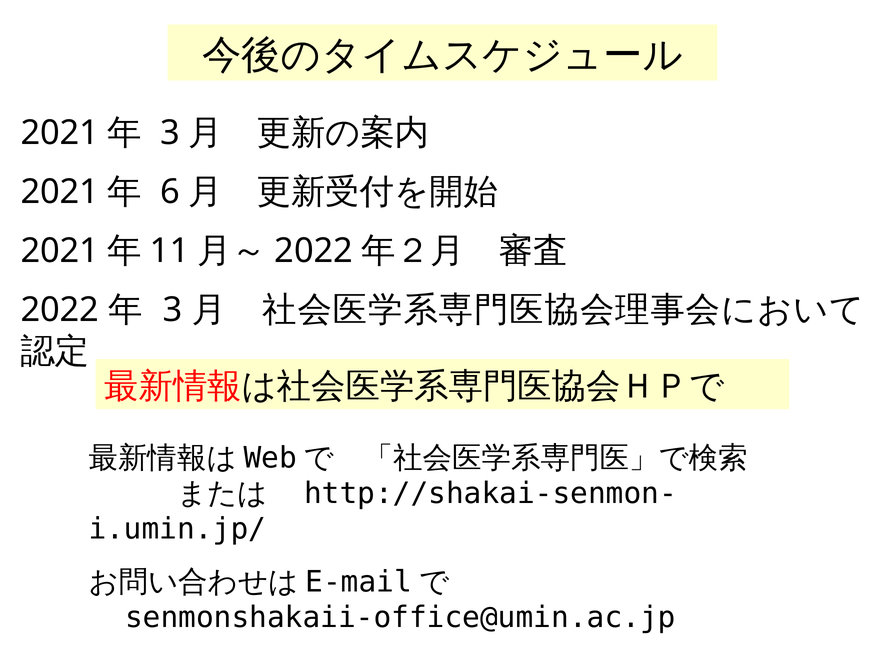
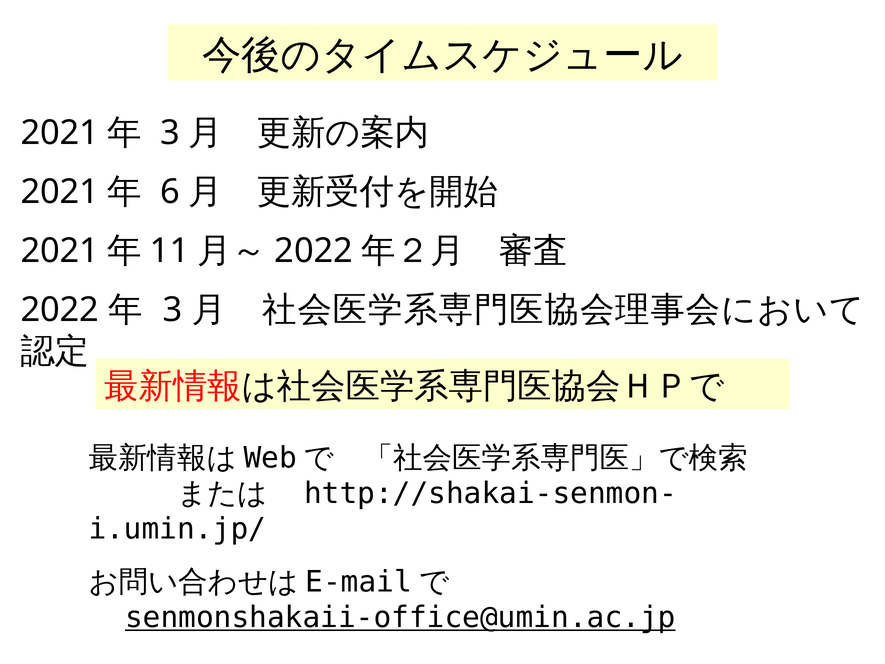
senmonshakaii-office@umin.ac.jp underline: none -> present (400, 617)
